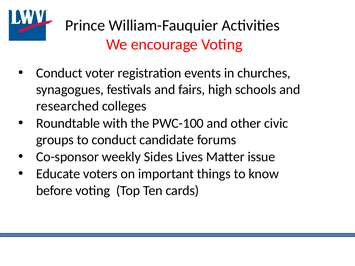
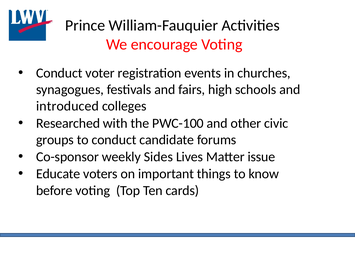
researched: researched -> introduced (68, 106)
Roundtable: Roundtable -> Researched (68, 123)
